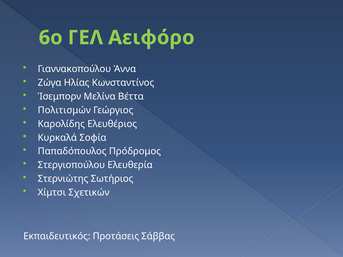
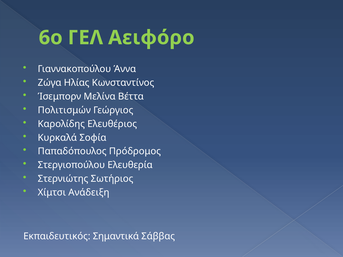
Σχετικών: Σχετικών -> Ανάδειξη (89, 193)
Προτάσεις: Προτάσεις -> Σημαντικά (116, 236)
